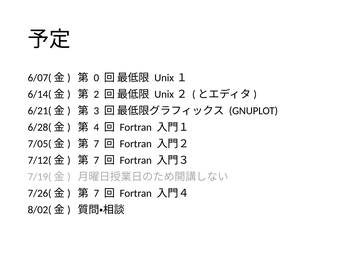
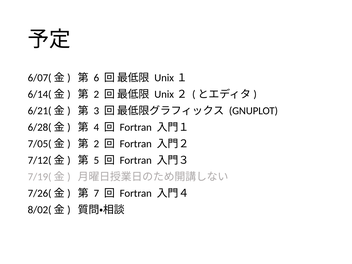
0: 0 -> 6 (96, 78)
7: 7 -> 2 (96, 144)
7: 7 -> 5 (96, 160)
